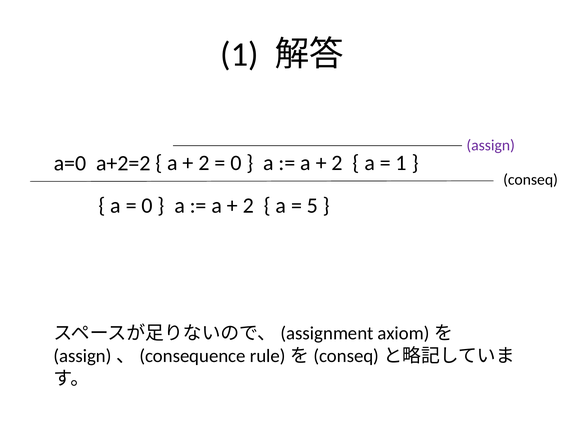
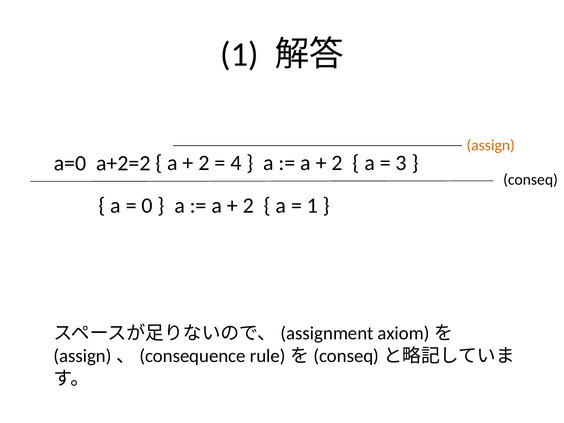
assign colour: purple -> orange (491, 145)
0: 0 -> 4 (236, 163)
1: 1 -> 3 (401, 163)
5: 5 -> 1 (312, 206)
